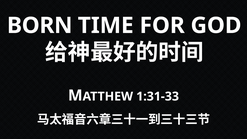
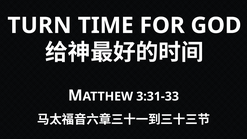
BORN: BORN -> TURN (39, 25)
1:31-33: 1:31-33 -> 3:31-33 (158, 96)
